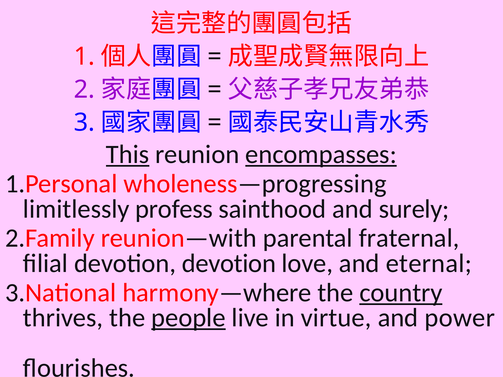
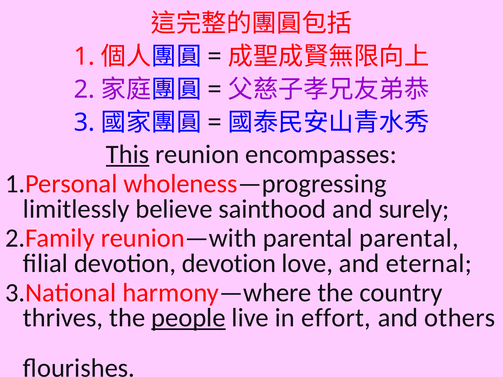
encompasses underline: present -> none (321, 155)
profess: profess -> believe (174, 209)
parental fraternal: fraternal -> parental (409, 238)
country underline: present -> none (401, 293)
virtue: virtue -> effort (336, 318)
power: power -> others (460, 318)
